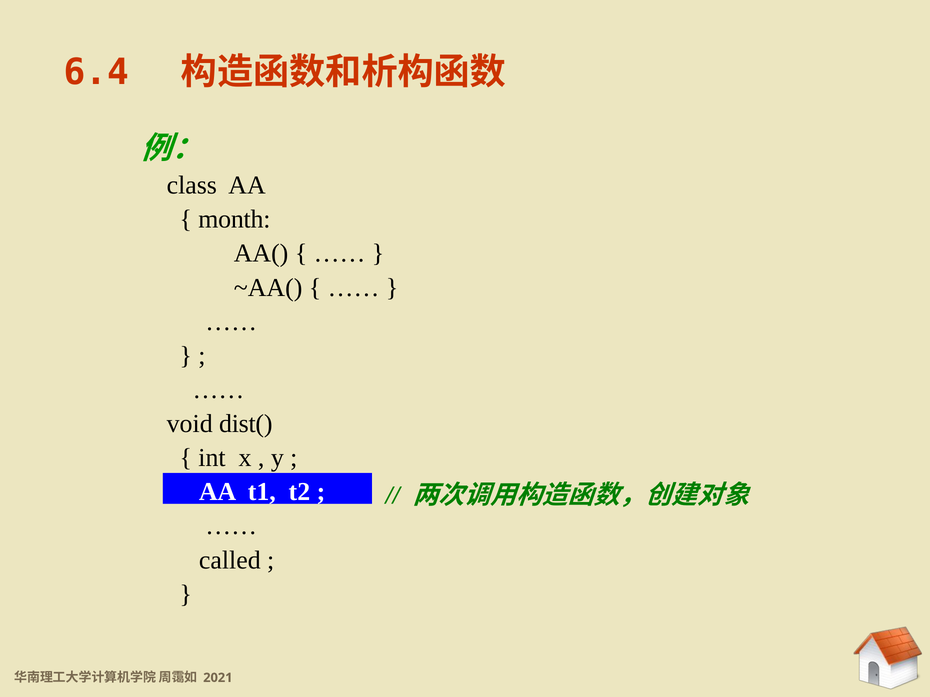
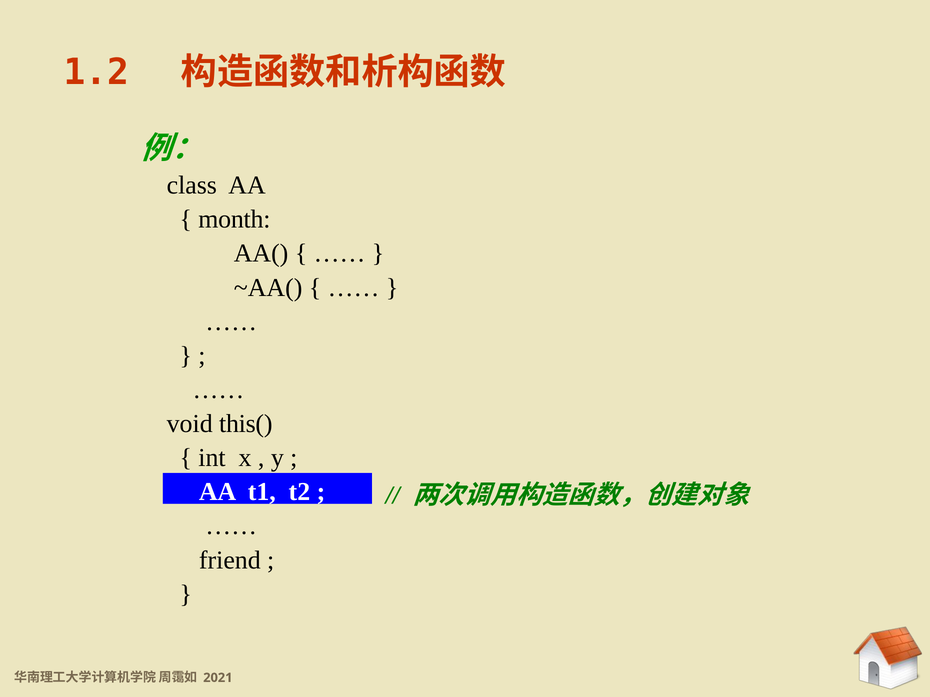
6.4: 6.4 -> 1.2 (96, 72)
dist(: dist( -> this( (246, 424)
called: called -> friend (230, 560)
